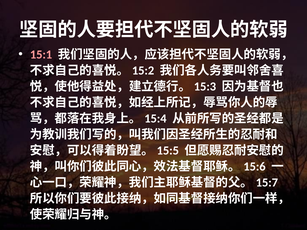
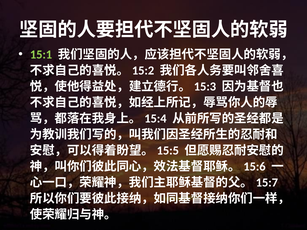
15:1 colour: pink -> light green (41, 54)
